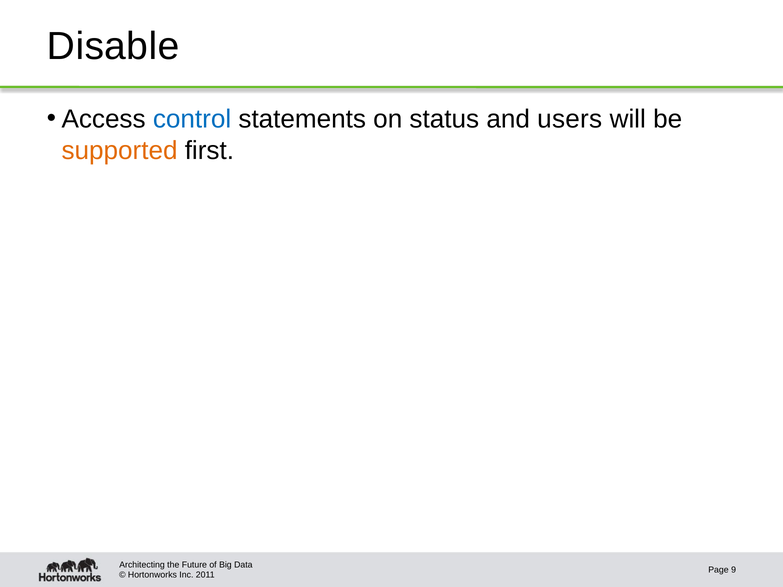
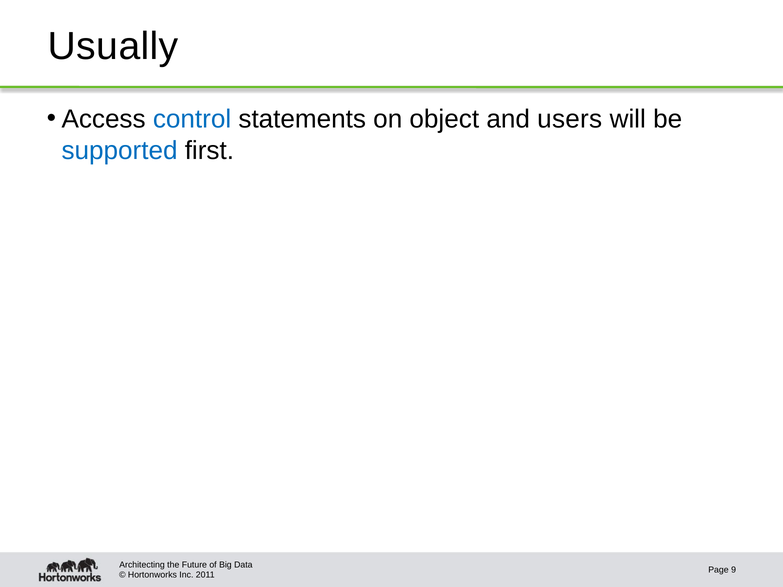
Disable: Disable -> Usually (113, 46)
status: status -> object (444, 119)
supported colour: orange -> blue (120, 151)
